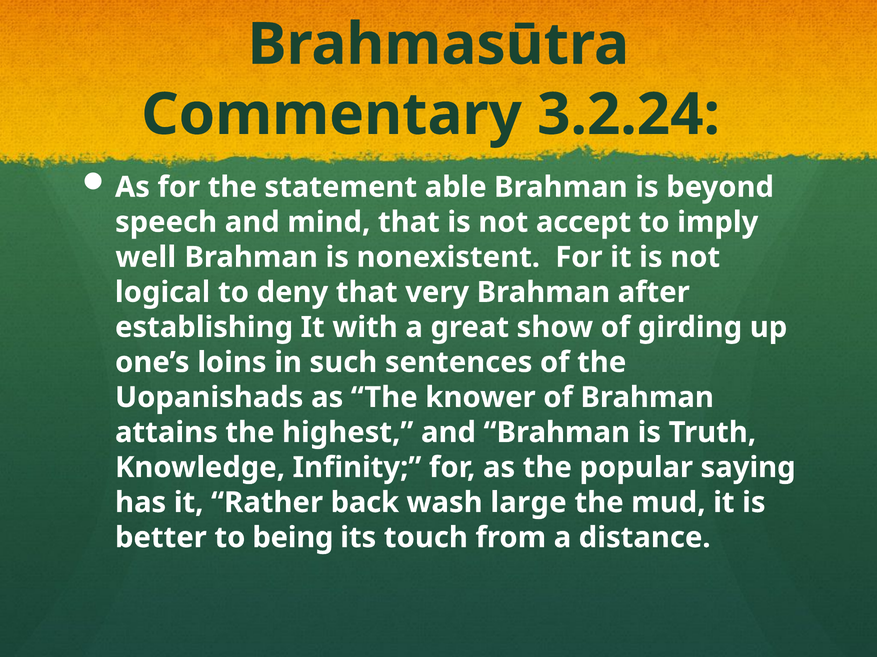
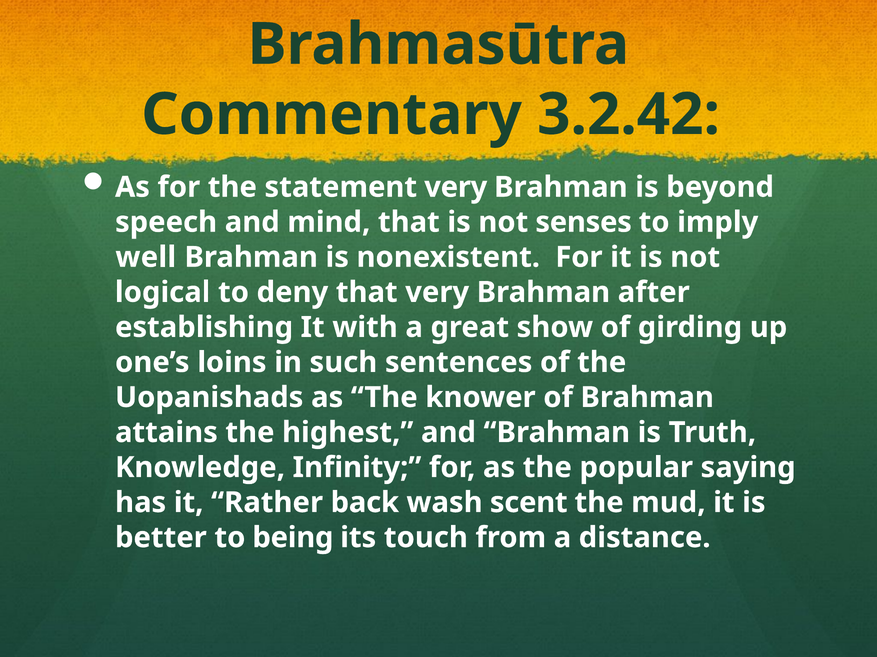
3.2.24: 3.2.24 -> 3.2.42 (629, 115)
statement able: able -> very (456, 187)
accept: accept -> senses (584, 222)
large: large -> scent (529, 503)
